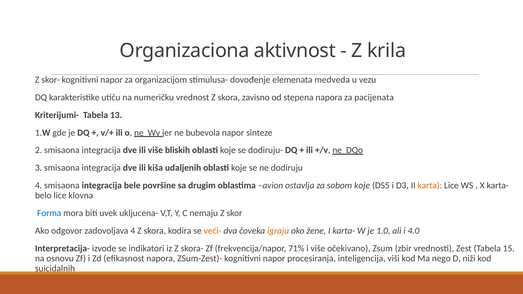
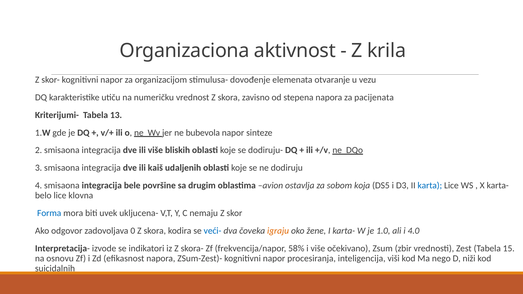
medveda: medveda -> otvaranje (332, 80)
kiša: kiša -> kaiš (155, 168)
sobom koje: koje -> koja (362, 186)
karta colour: orange -> blue (430, 186)
zadovoljava 4: 4 -> 0 (133, 231)
veći- colour: orange -> blue (213, 231)
71%: 71% -> 58% (296, 249)
